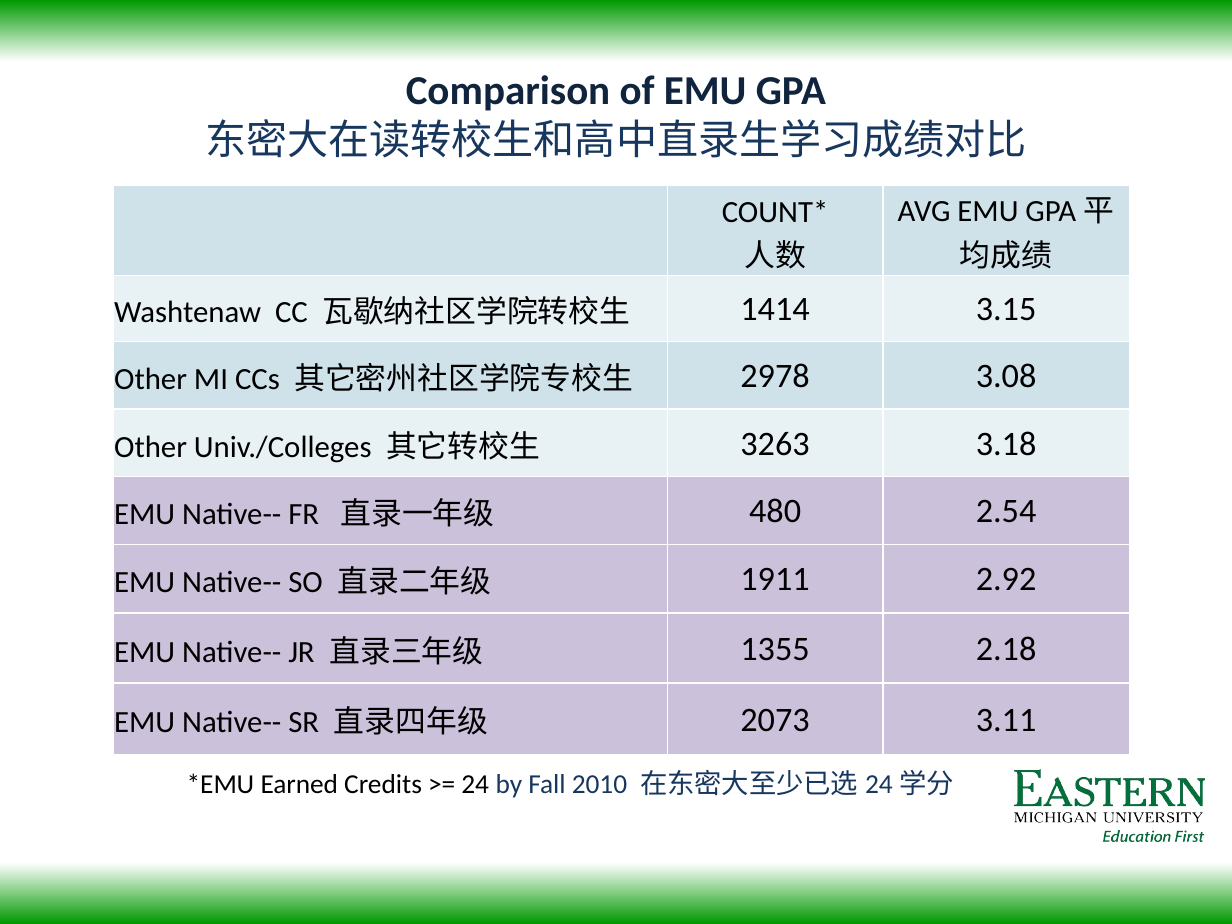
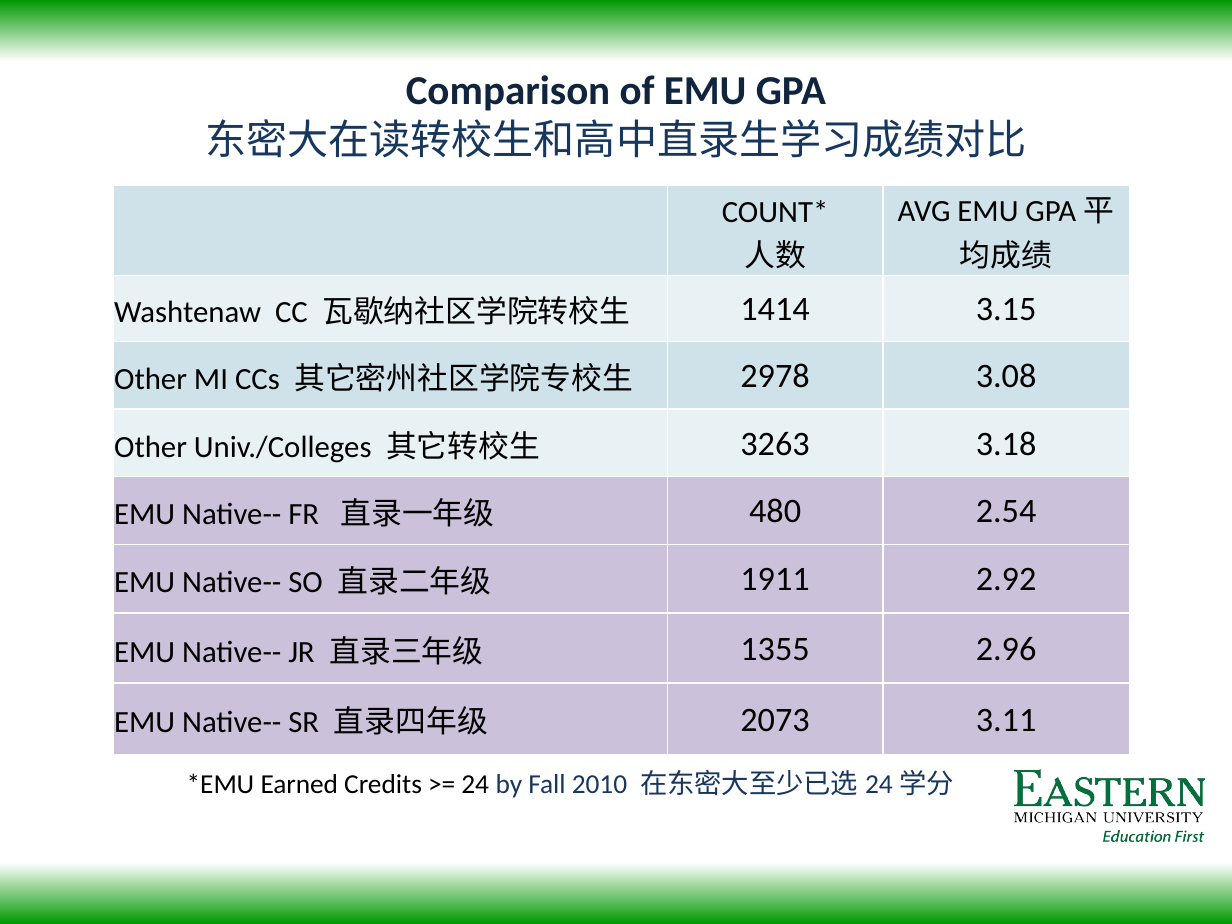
2.18: 2.18 -> 2.96 (1006, 649)
